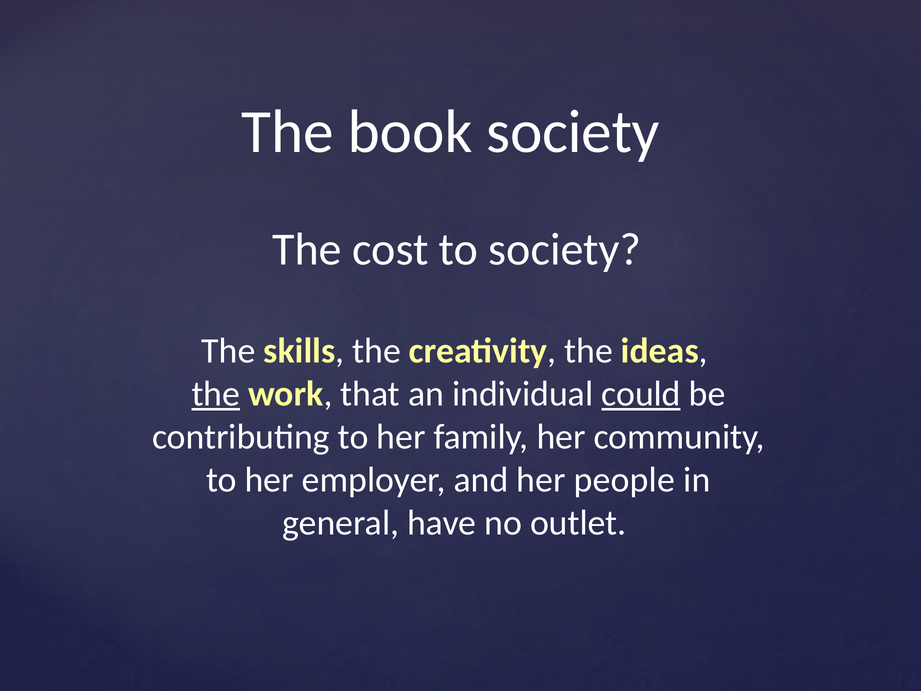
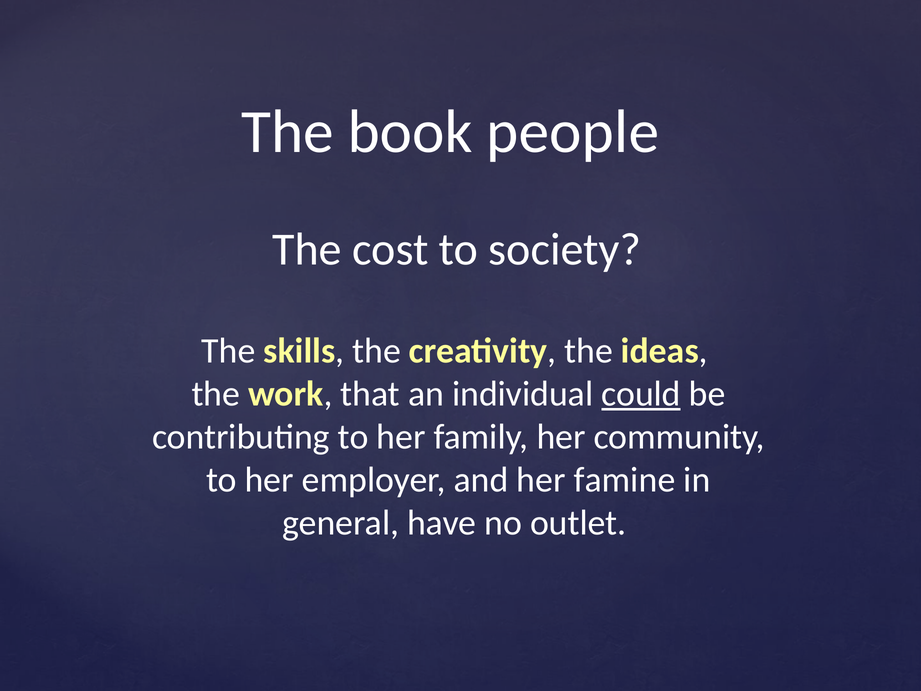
book society: society -> people (573, 132)
the underline: present -> none (216, 394)
people: people -> famine (625, 480)
